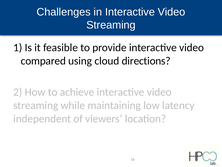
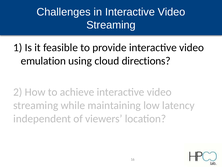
compared: compared -> emulation (43, 61)
